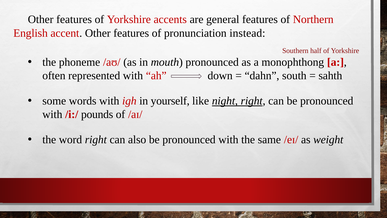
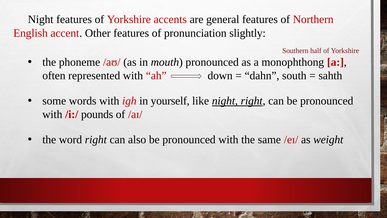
Other: Other -> Night (41, 19)
instead: instead -> slightly (248, 33)
